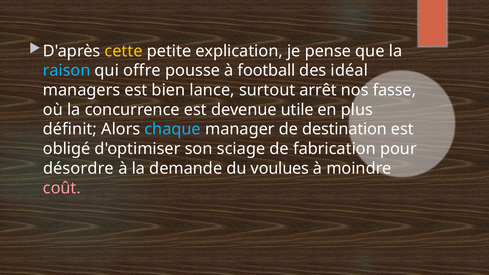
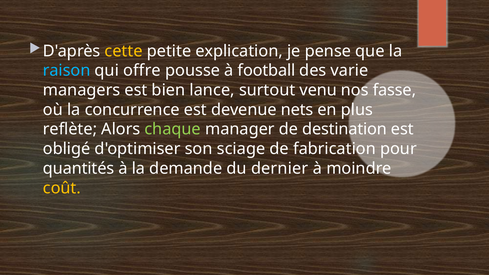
idéal: idéal -> varie (349, 71)
arrêt: arrêt -> venu (318, 90)
utile: utile -> nets (297, 110)
définit: définit -> reflète (70, 129)
chaque colour: light blue -> light green (173, 129)
désordre: désordre -> quantités (79, 168)
voulues: voulues -> dernier (280, 168)
coût colour: pink -> yellow (62, 188)
